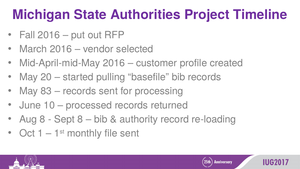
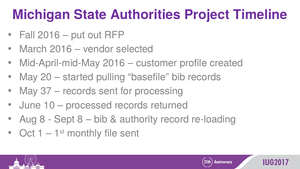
83: 83 -> 37 (46, 91)
